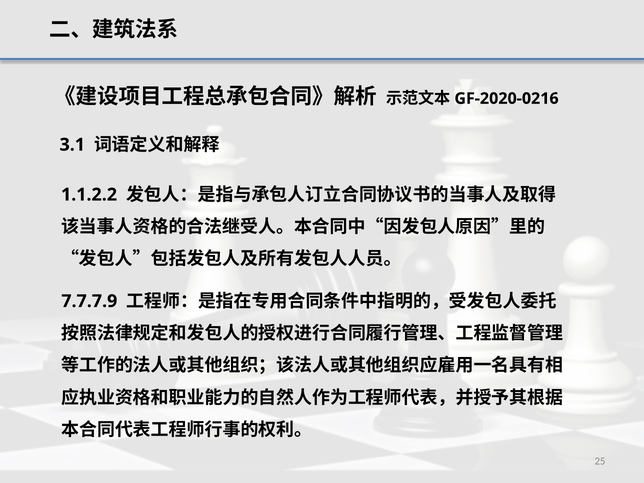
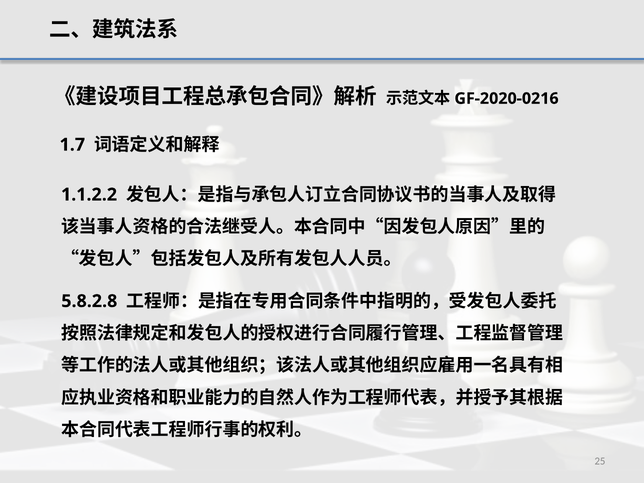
3.1: 3.1 -> 1.7 (72, 145)
7.7.7.9: 7.7.7.9 -> 5.8.2.8 (89, 301)
